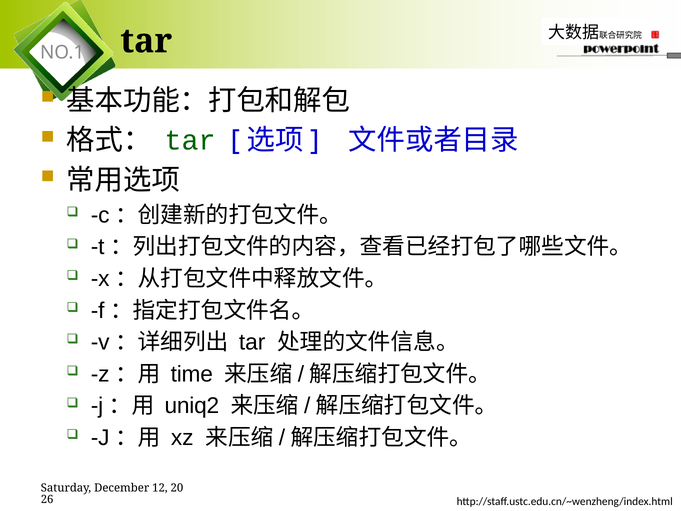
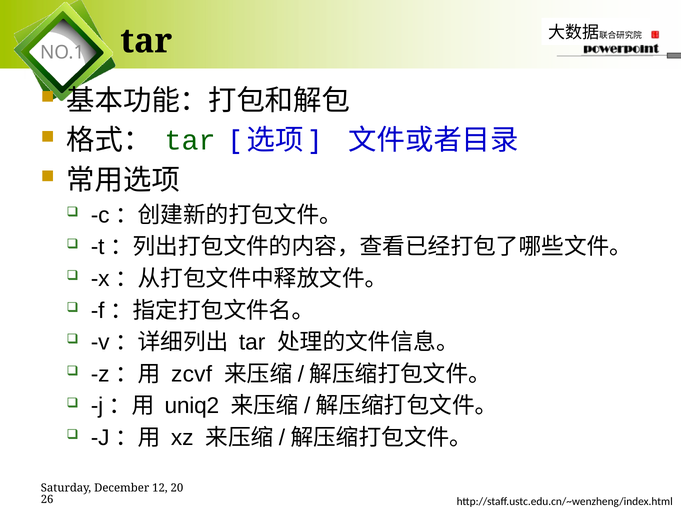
time: time -> zcvf (192, 374)
